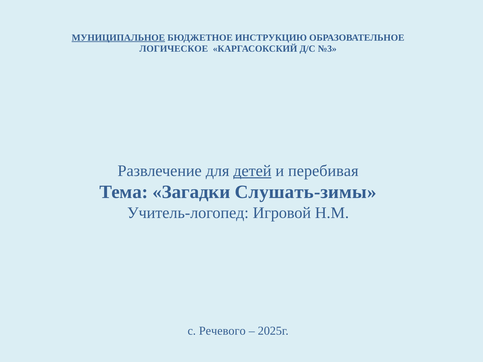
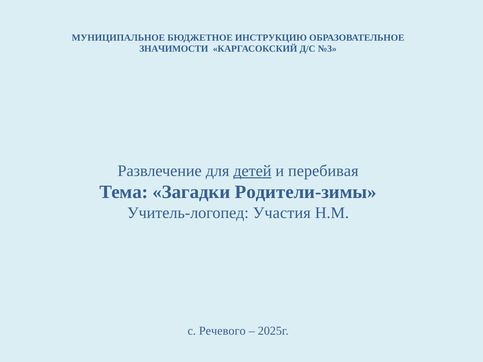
МУНИЦИПАЛЬНОЕ underline: present -> none (118, 38)
ЛОГИЧЕСКОЕ: ЛОГИЧЕСКОЕ -> ЗНАЧИМОСТИ (174, 49)
Слушать-зимы: Слушать-зимы -> Родители-зимы (306, 192)
Игровой: Игровой -> Участия (282, 213)
